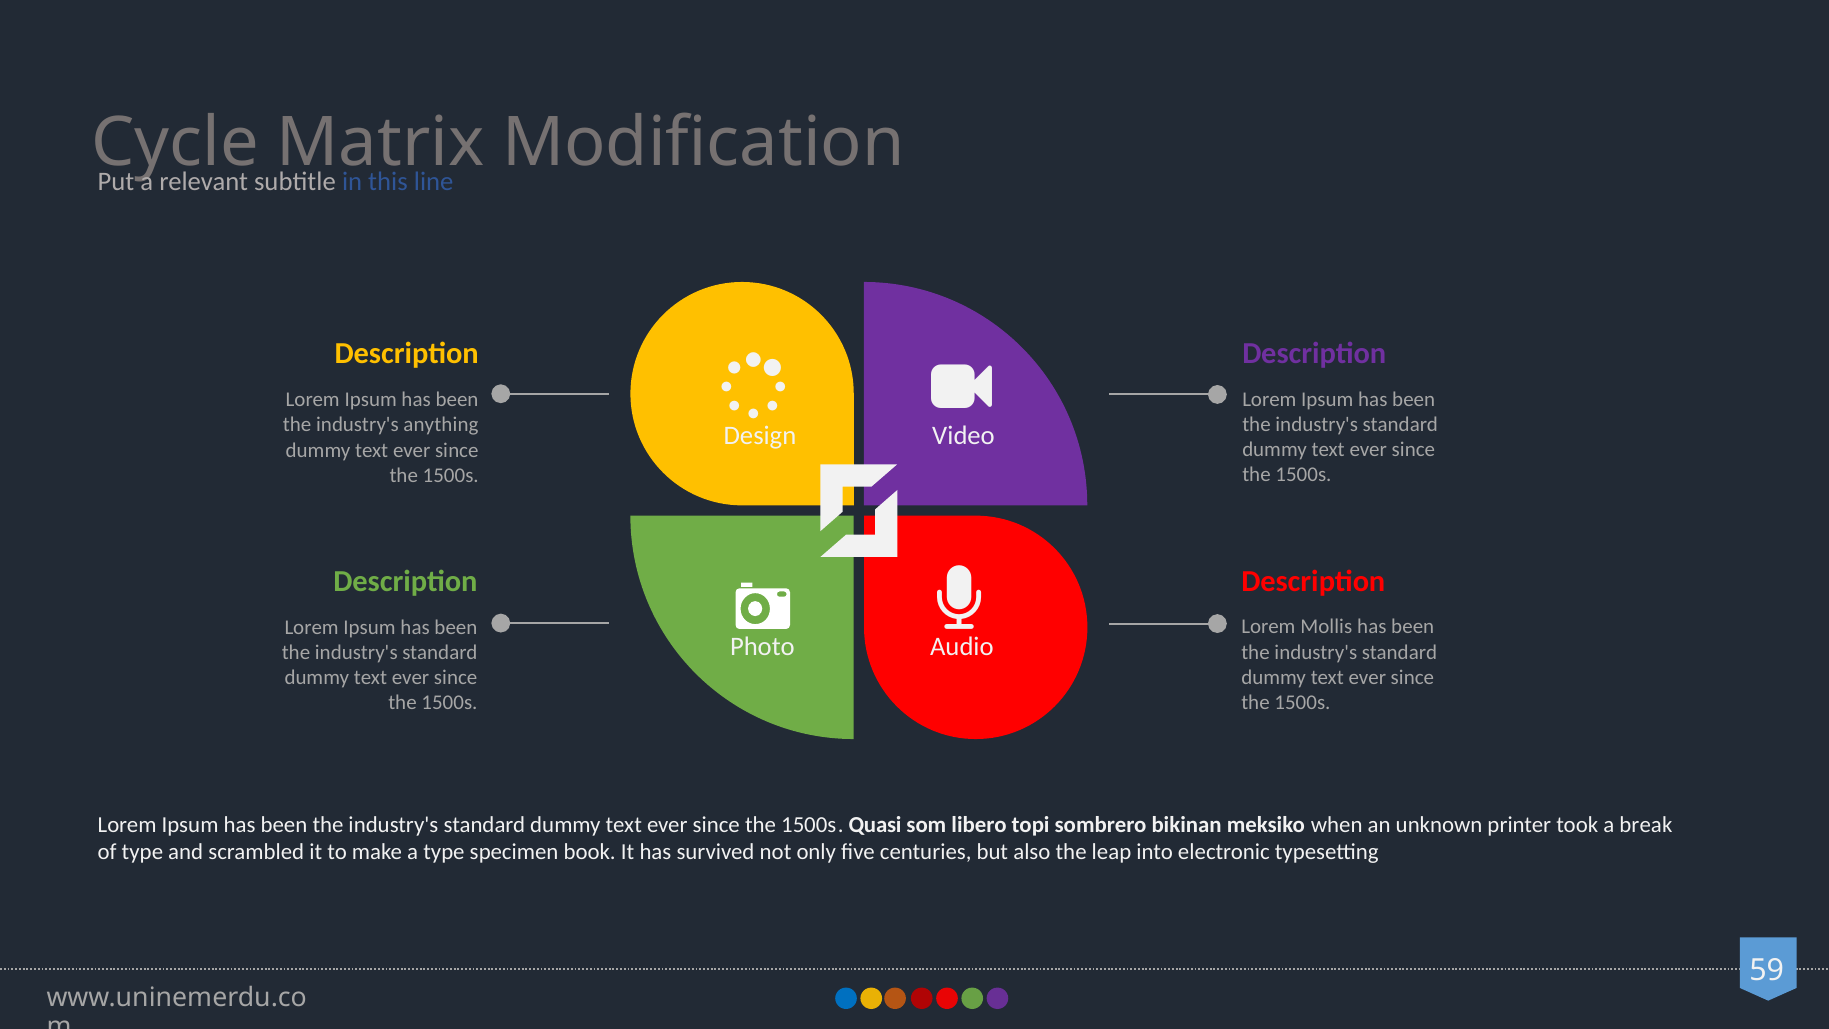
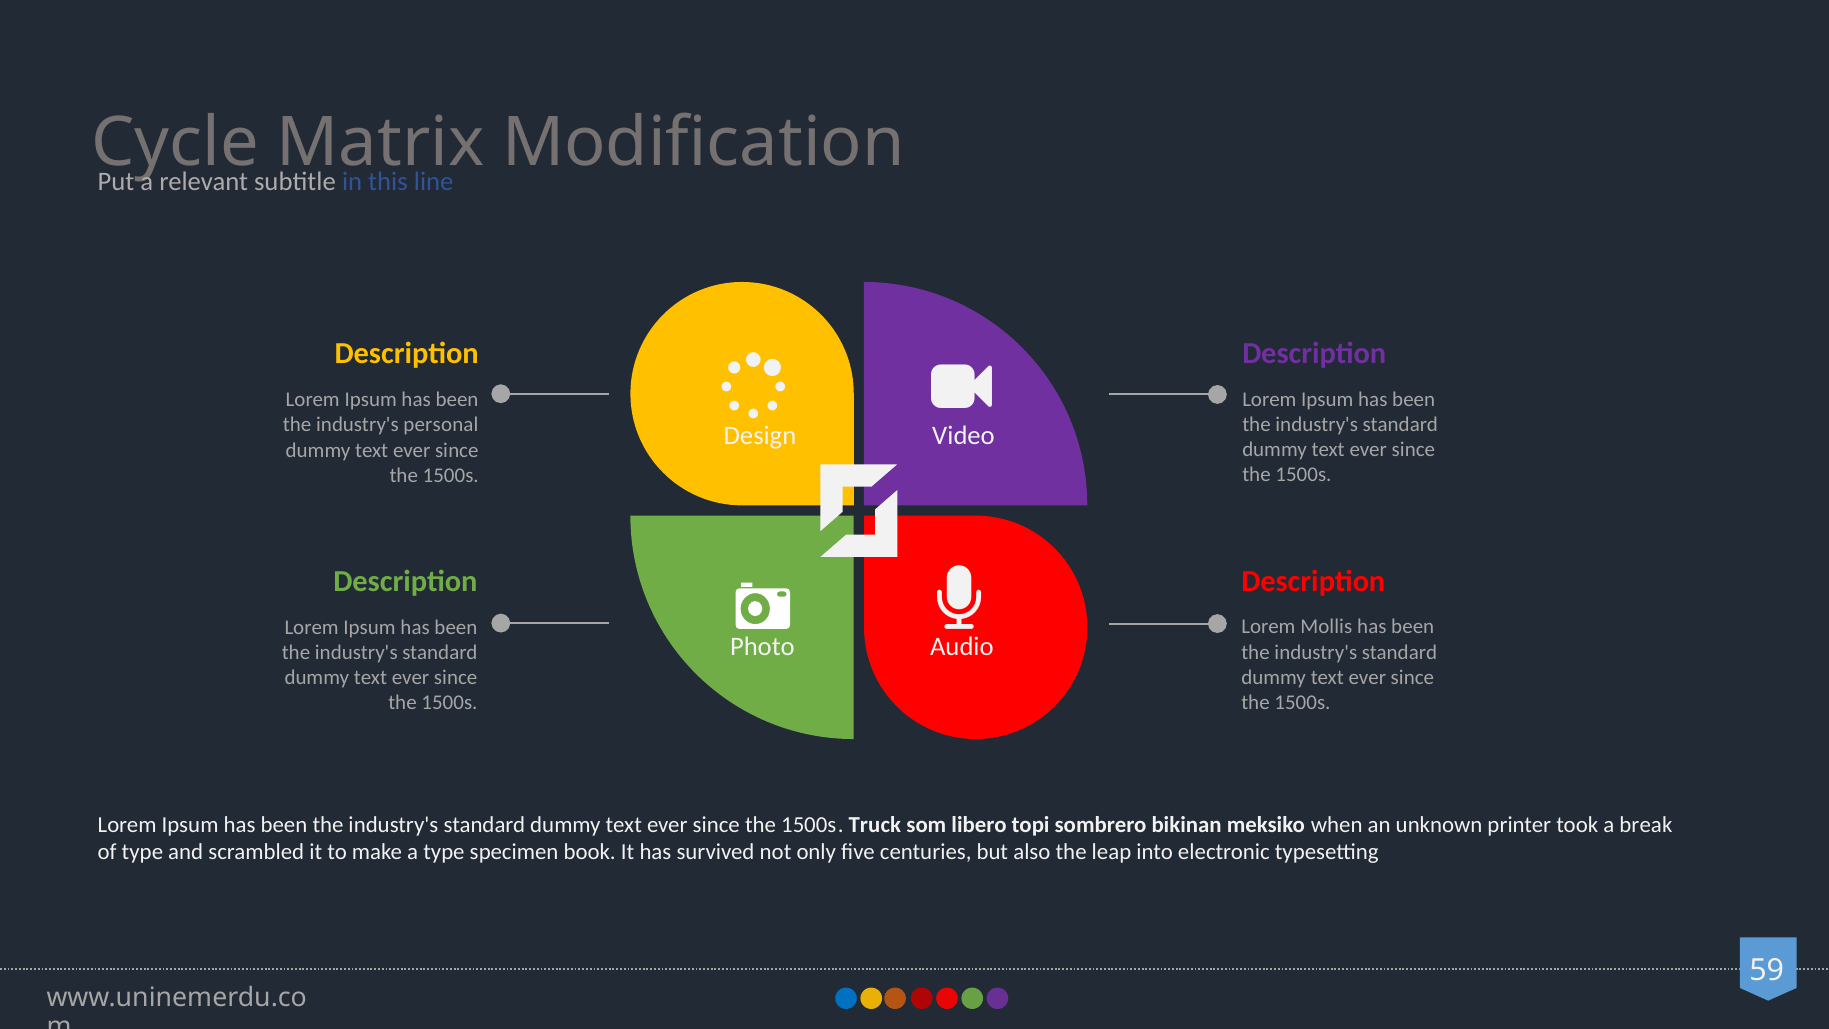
anything: anything -> personal (441, 425)
Quasi: Quasi -> Truck (875, 825)
